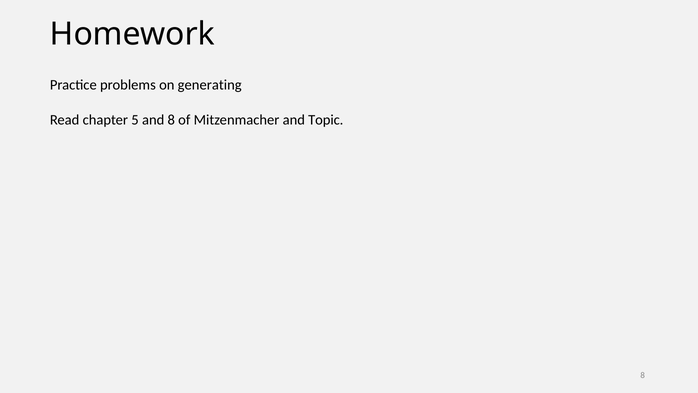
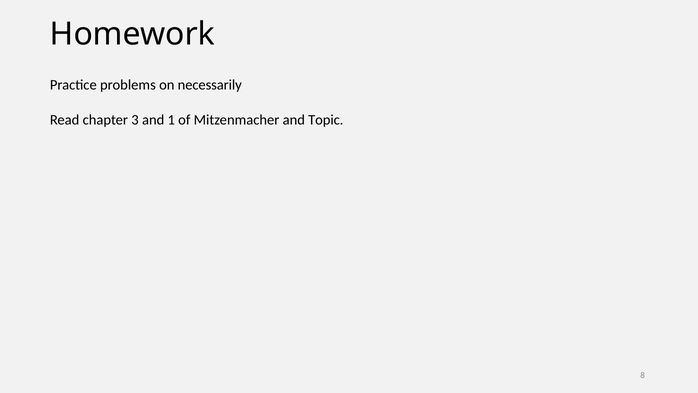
generating: generating -> necessarily (210, 85)
5: 5 -> 3 (135, 120)
and 8: 8 -> 1 (171, 120)
